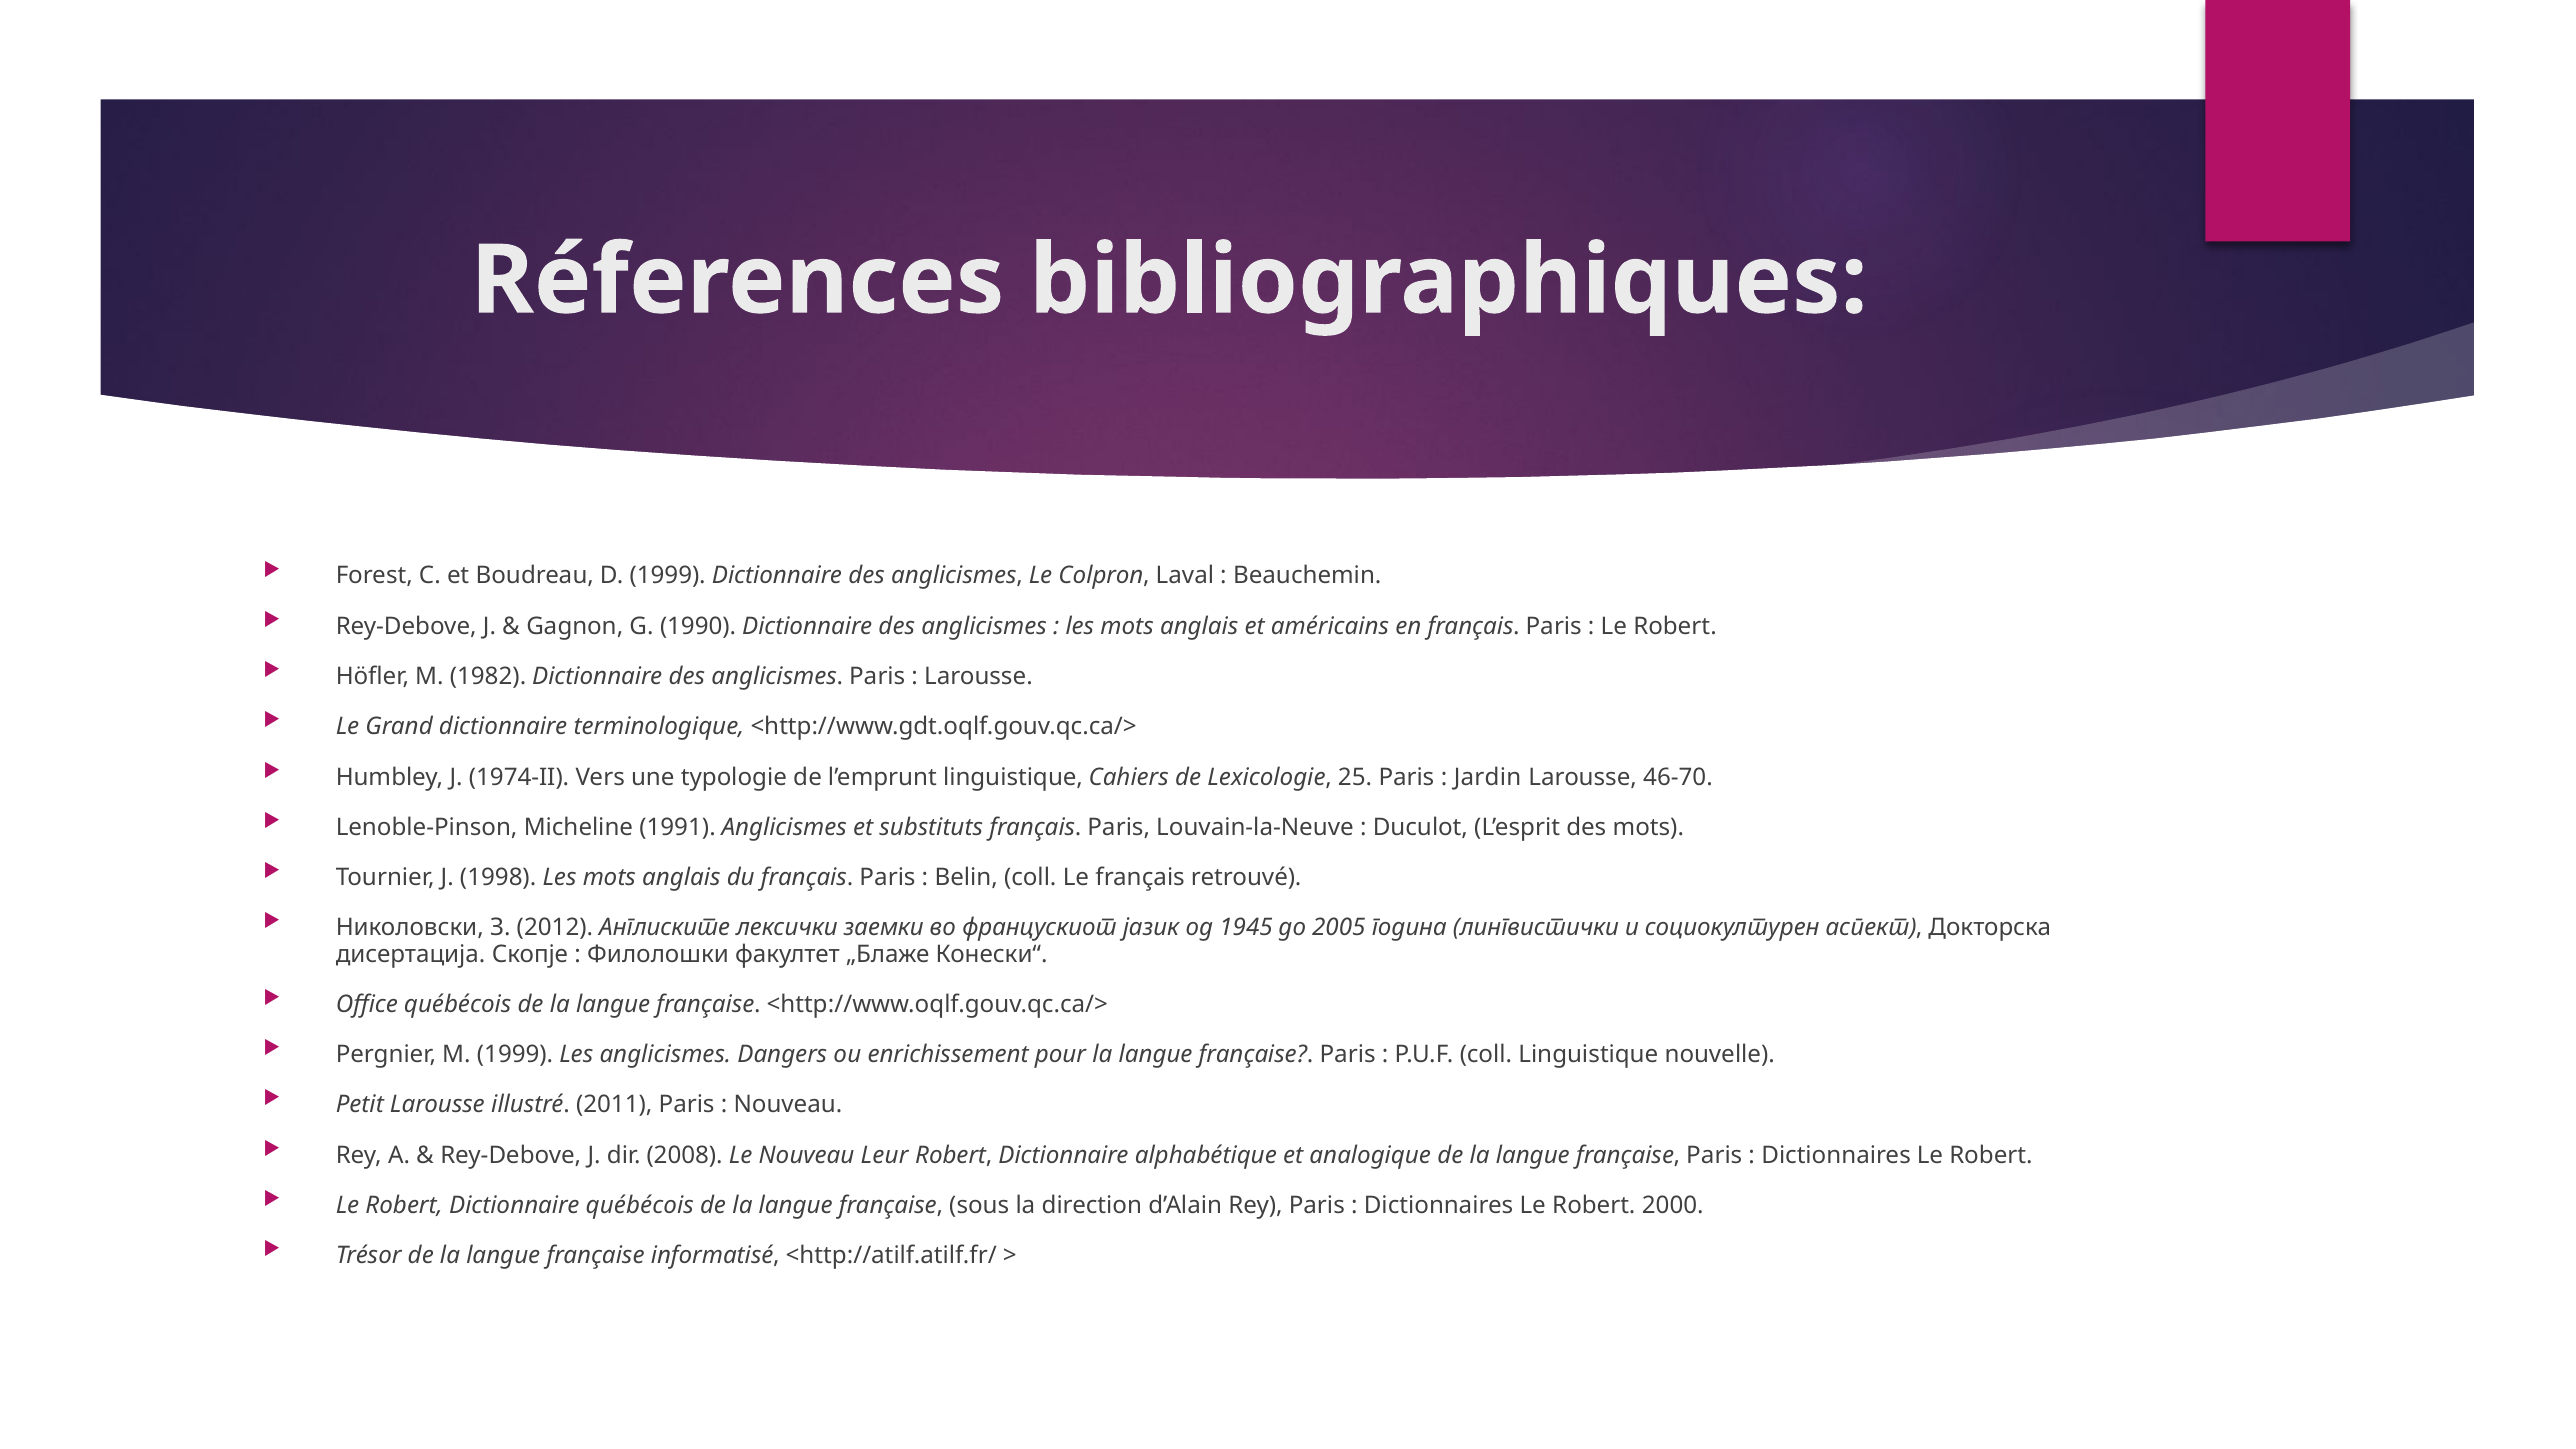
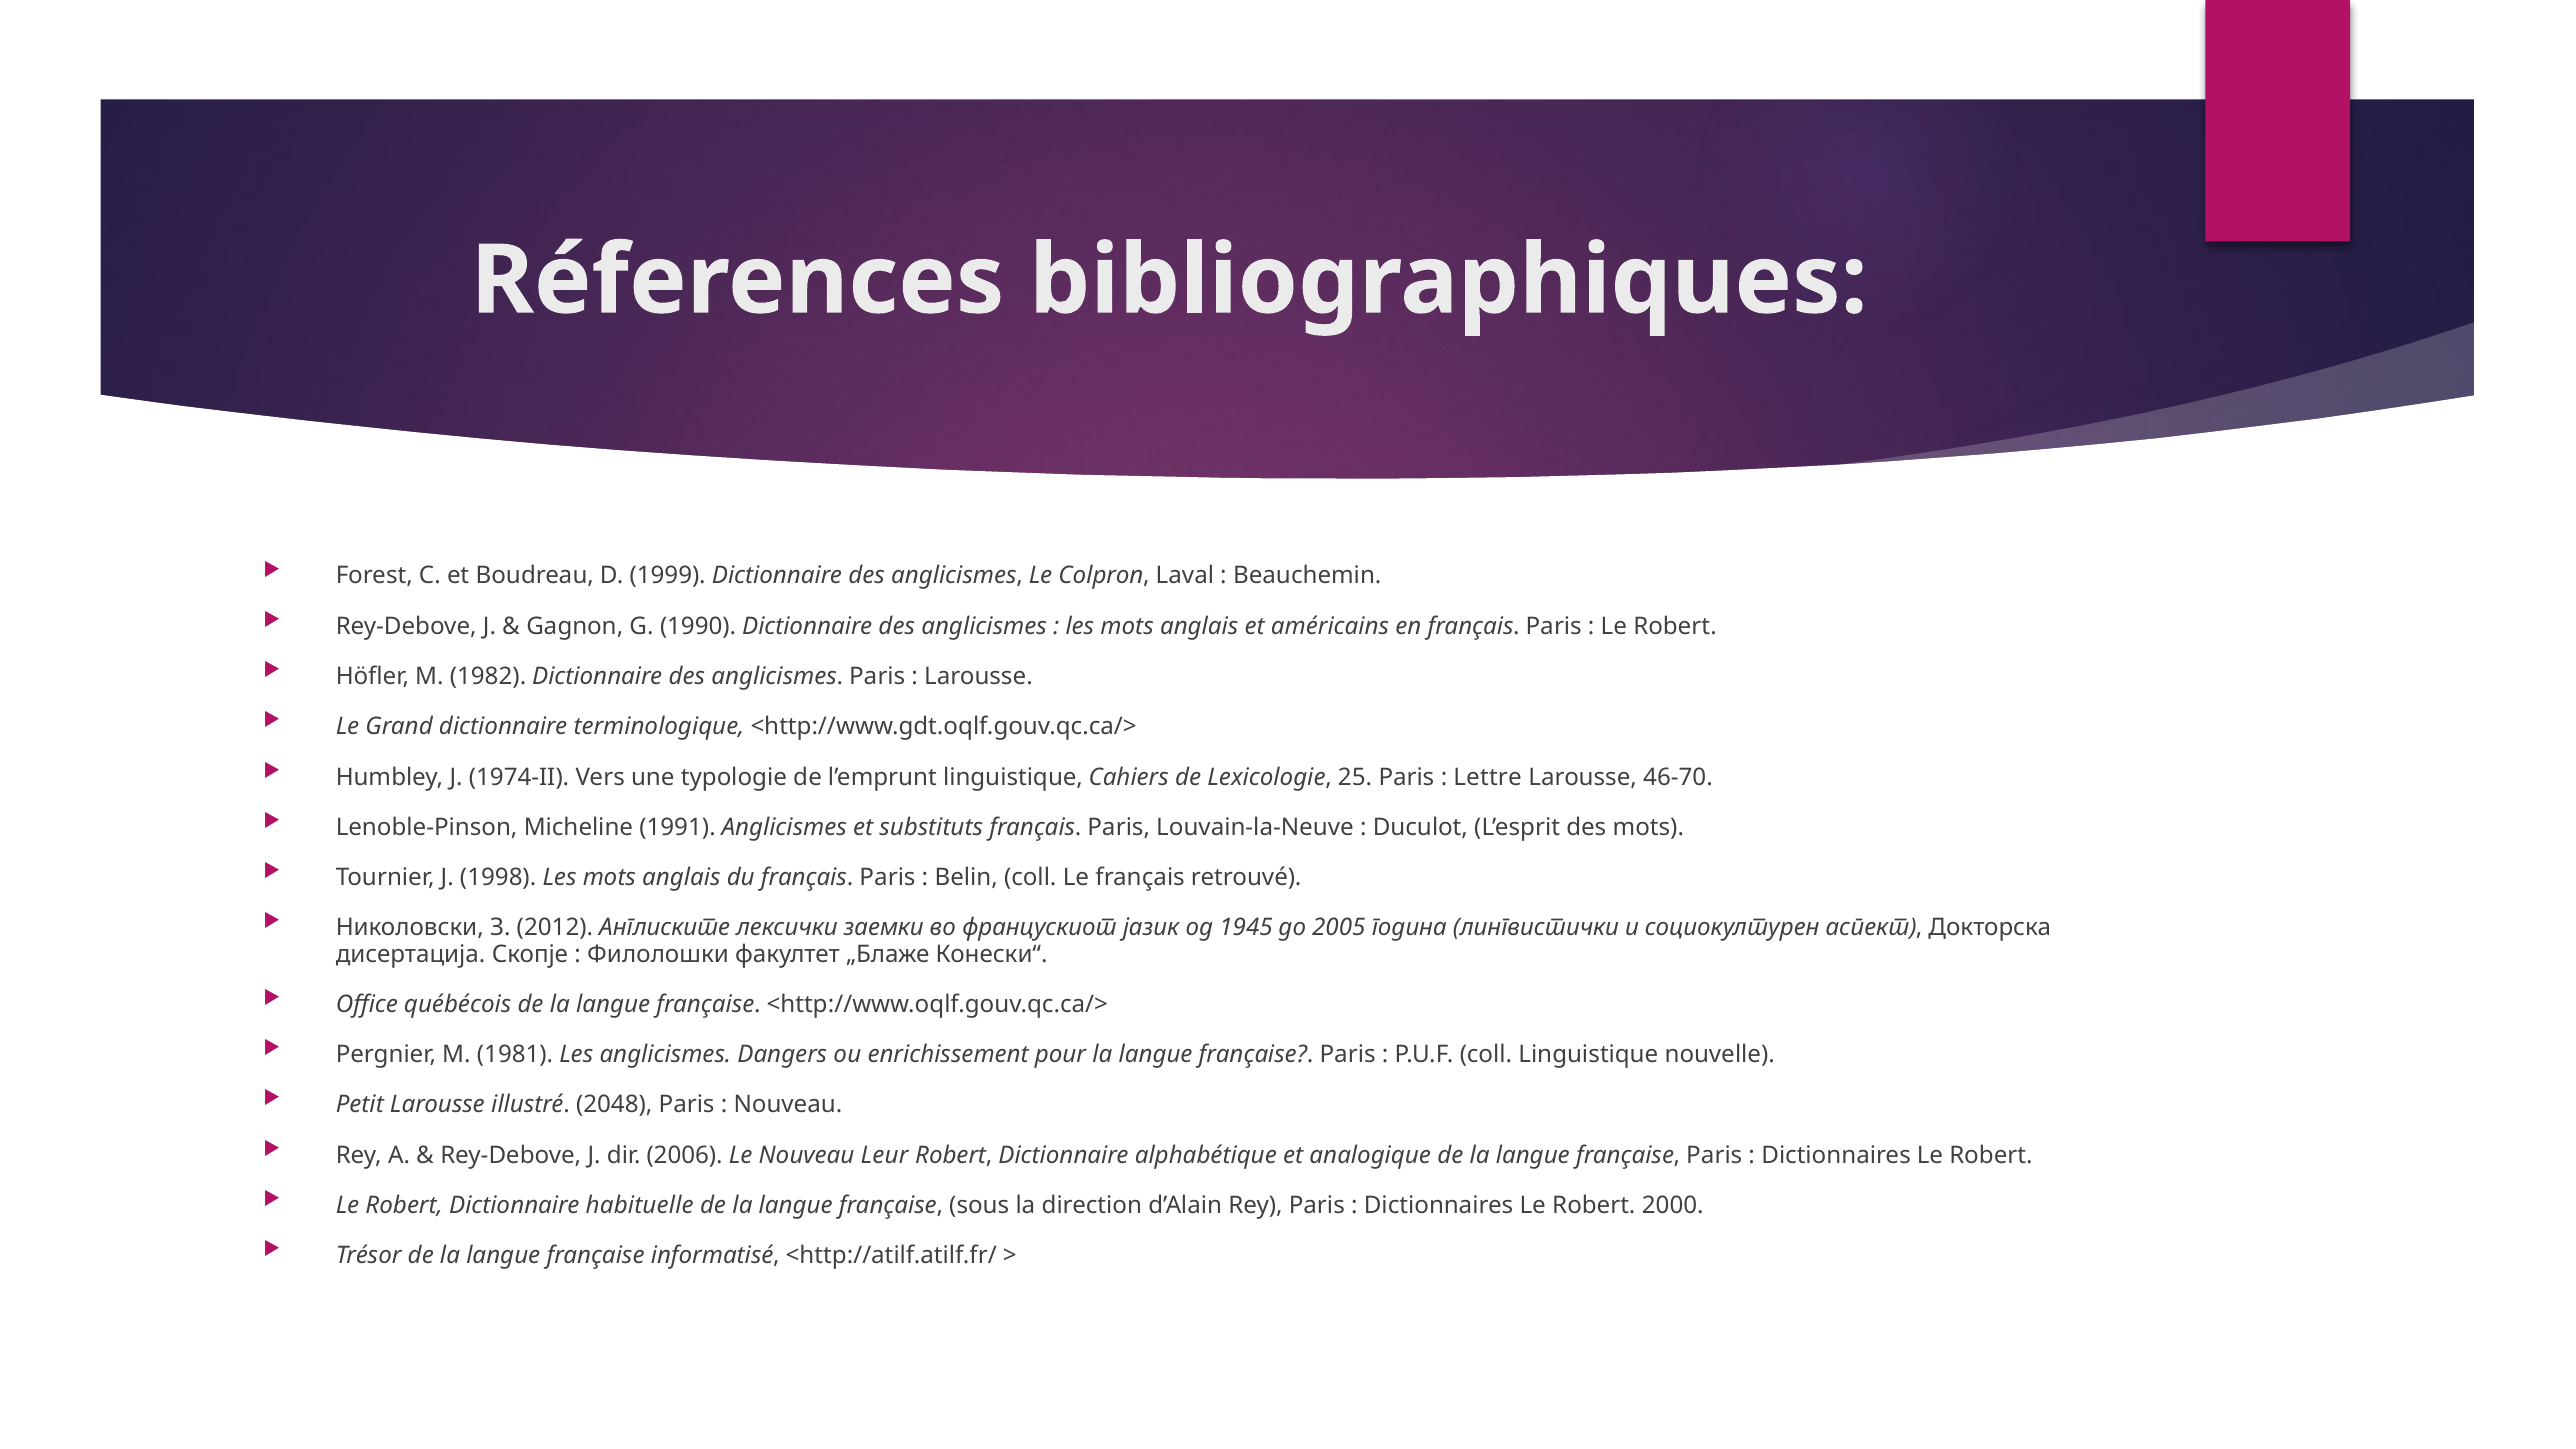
Jardin: Jardin -> Lettre (1488, 777)
M 1999: 1999 -> 1981 (515, 1055)
2011: 2011 -> 2048 (614, 1105)
2008: 2008 -> 2006 (685, 1155)
Dictionnaire québécois: québécois -> habituelle (640, 1205)
